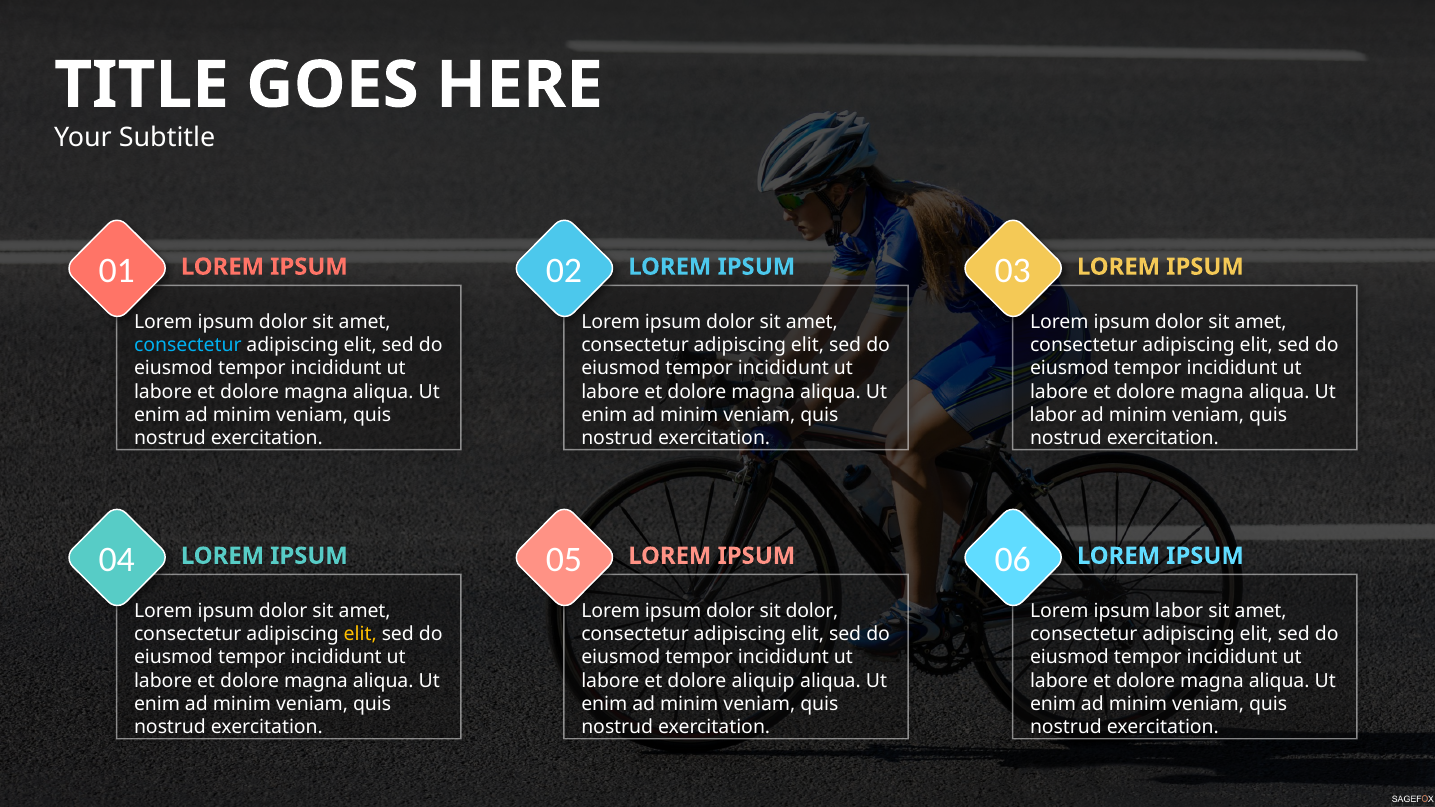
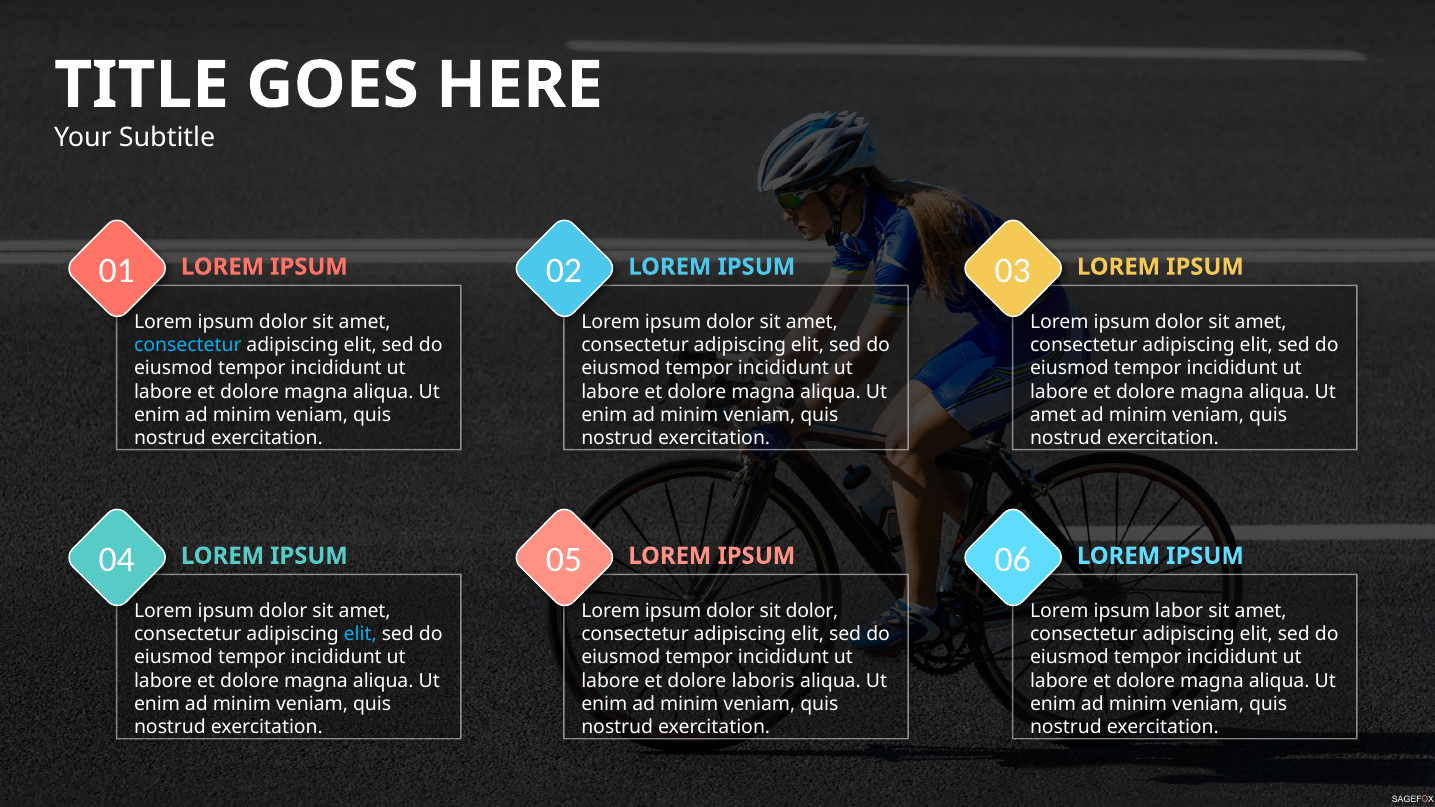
labor: labor -> amet (1053, 415)
elit colour: yellow -> light blue (360, 634)
aliquip: aliquip -> laboris (763, 681)
